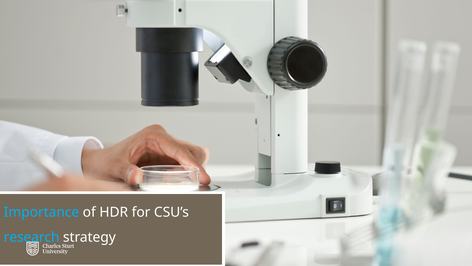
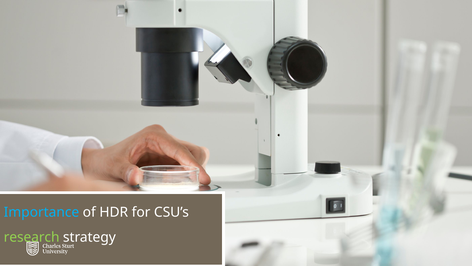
research colour: light blue -> light green (32, 237)
